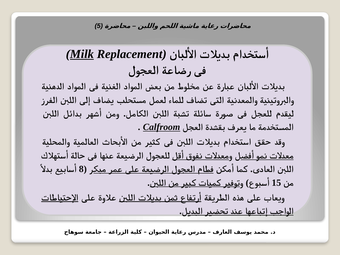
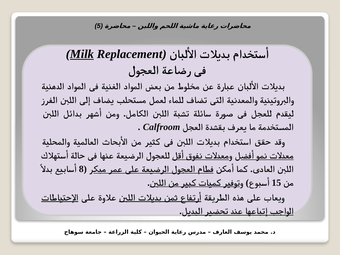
Calfroom underline: present -> none (162, 127)
